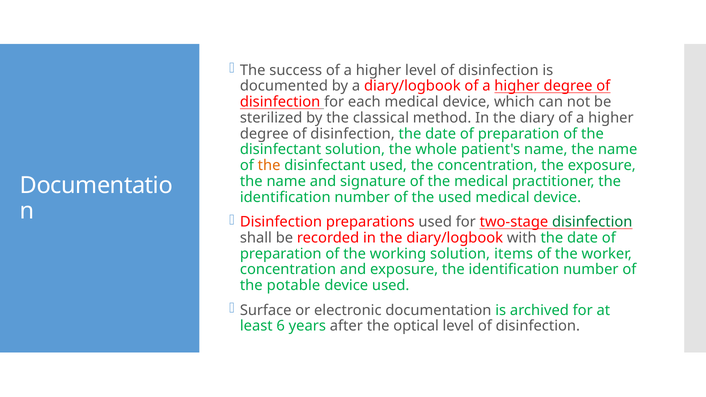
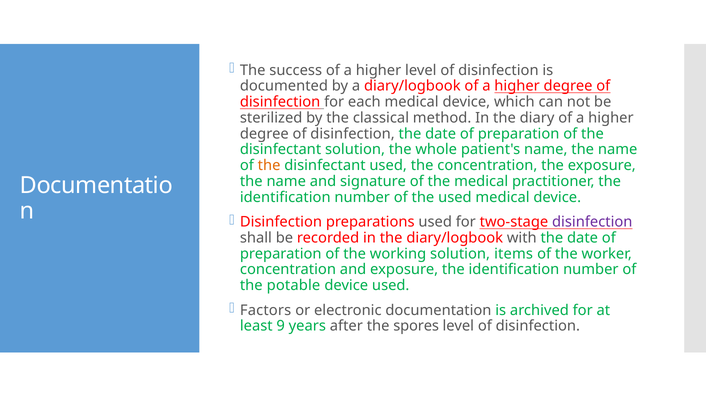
disinfection colour: green -> purple (592, 222)
Surface: Surface -> Factors (266, 310)
6: 6 -> 9 (281, 326)
optical: optical -> spores (416, 326)
